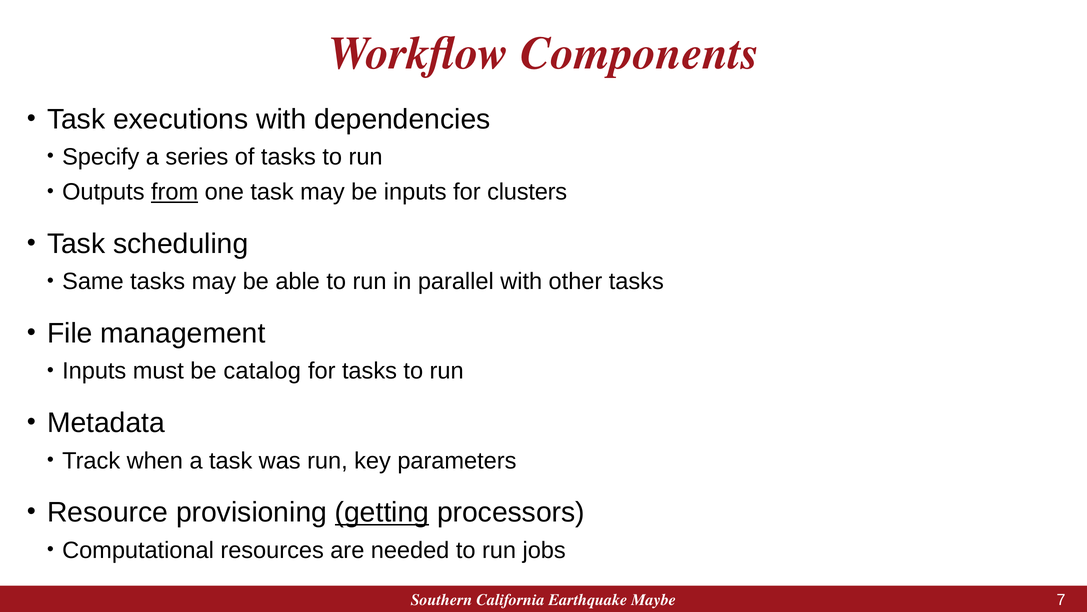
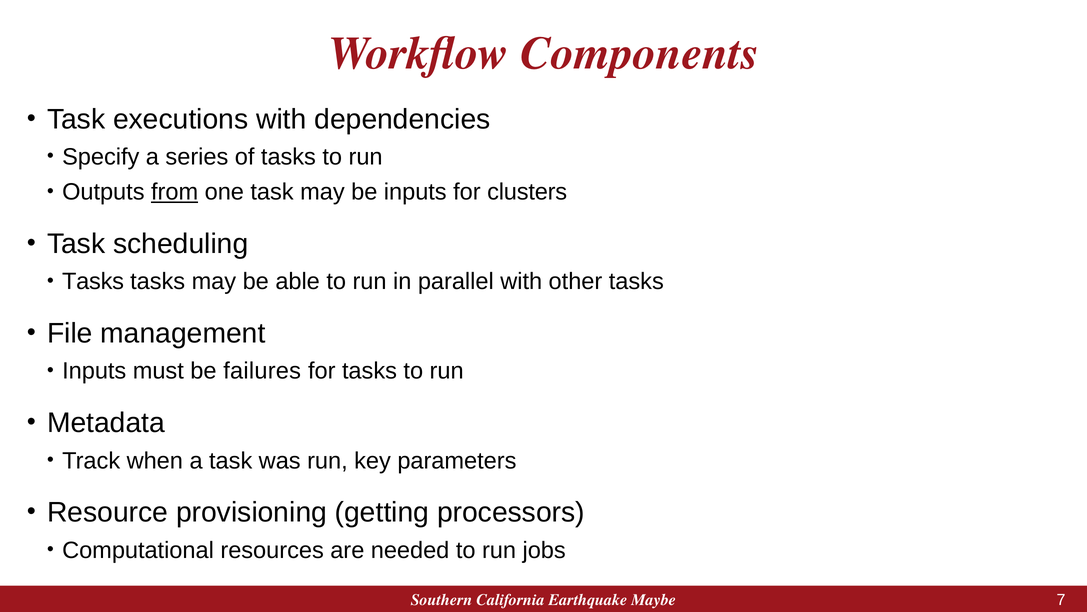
Same: Same -> Tasks (93, 281)
catalog: catalog -> failures (262, 371)
getting underline: present -> none (382, 512)
